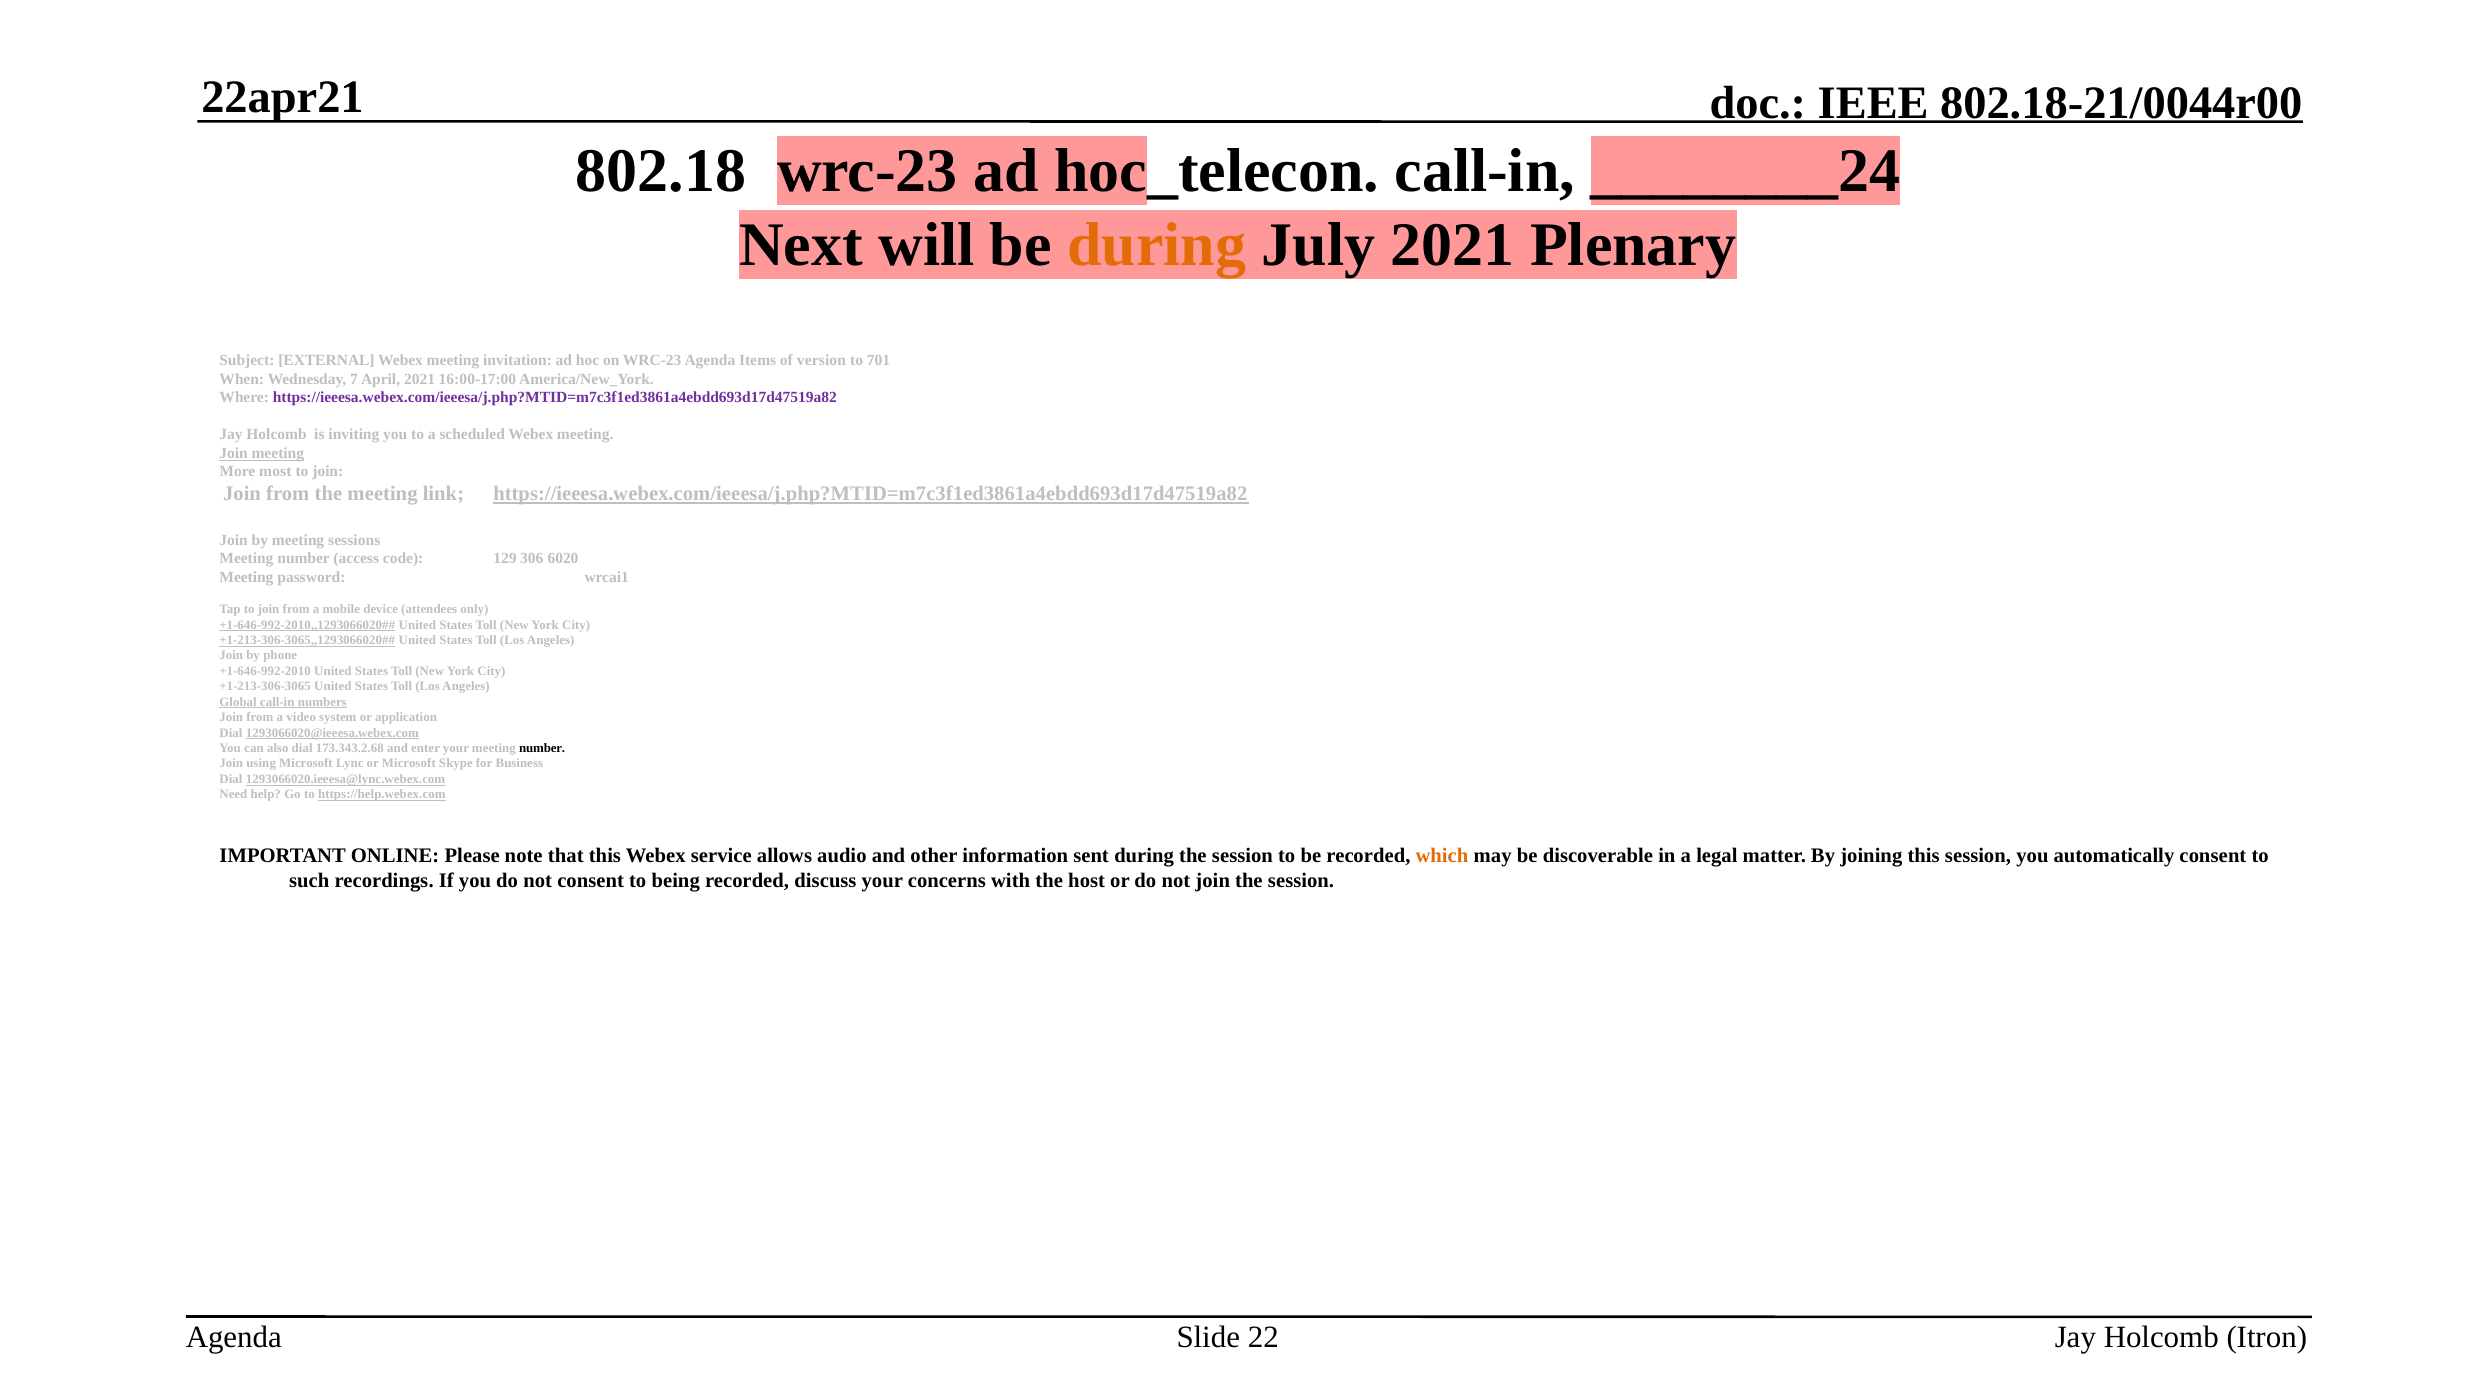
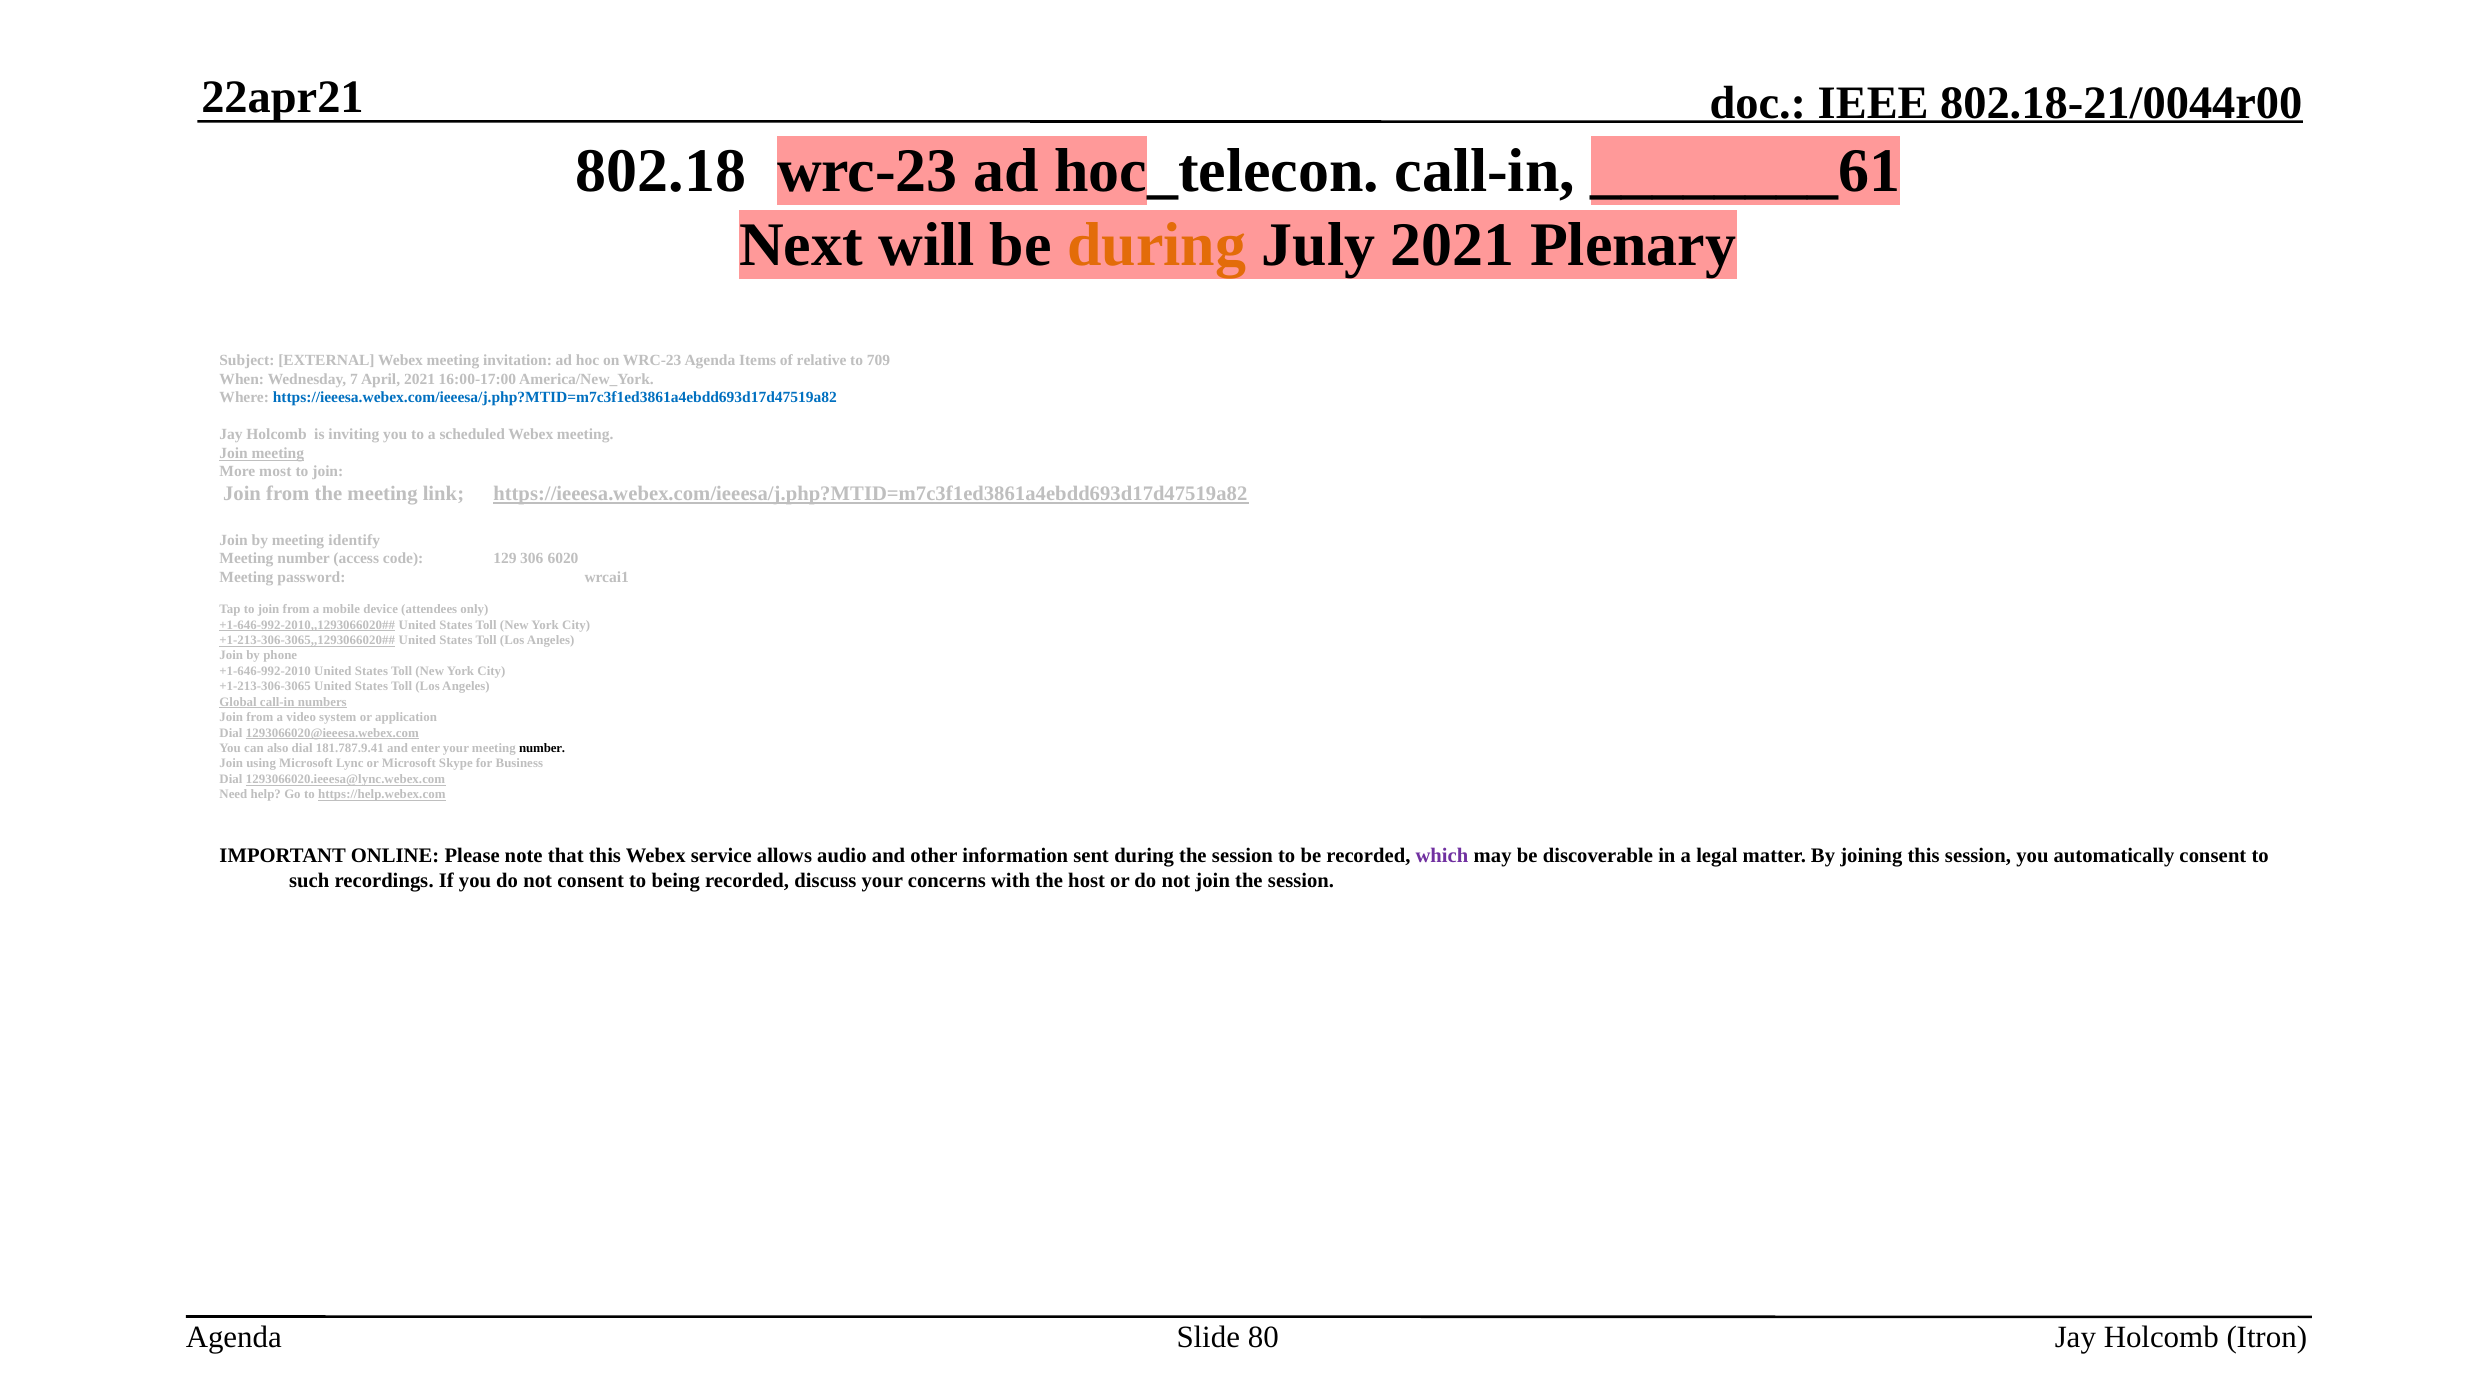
________24: ________24 -> ________61 (1746, 171)
version: version -> relative (822, 360)
701: 701 -> 709 (879, 360)
https://ieeesa.webex.com/ieeesa/j.php?MTID=m7c3f1ed3861a4ebdd693d17d47519a82 colour: purple -> blue (555, 397)
sessions: sessions -> identify (354, 540)
173.343.2.68: 173.343.2.68 -> 181.787.9.41 (350, 748)
which colour: orange -> purple (1442, 855)
22: 22 -> 80 (1263, 1336)
